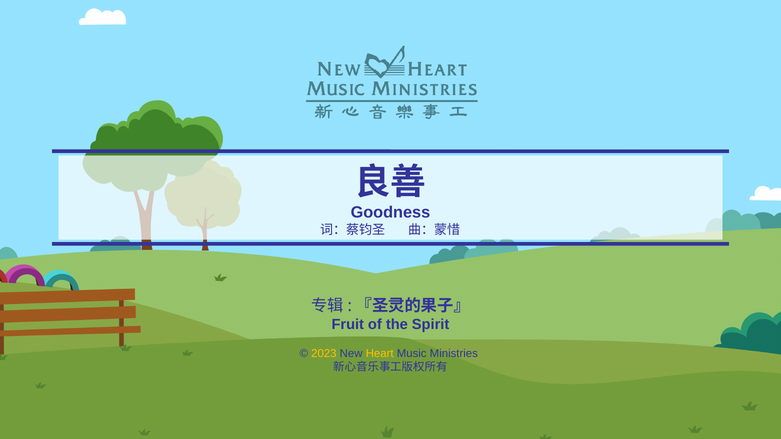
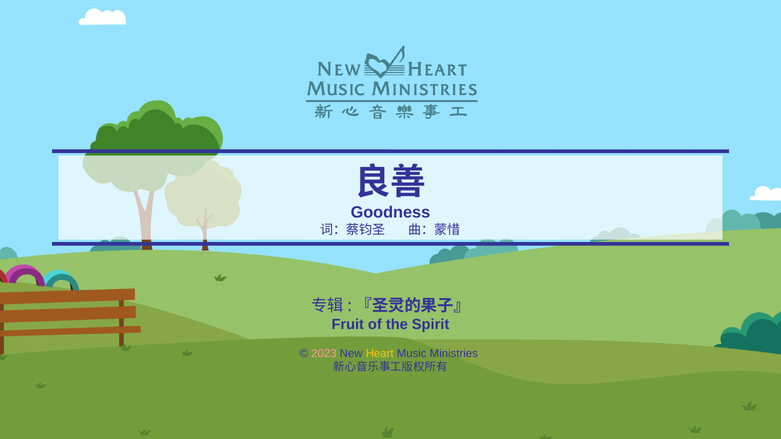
2023 colour: yellow -> pink (324, 354)
